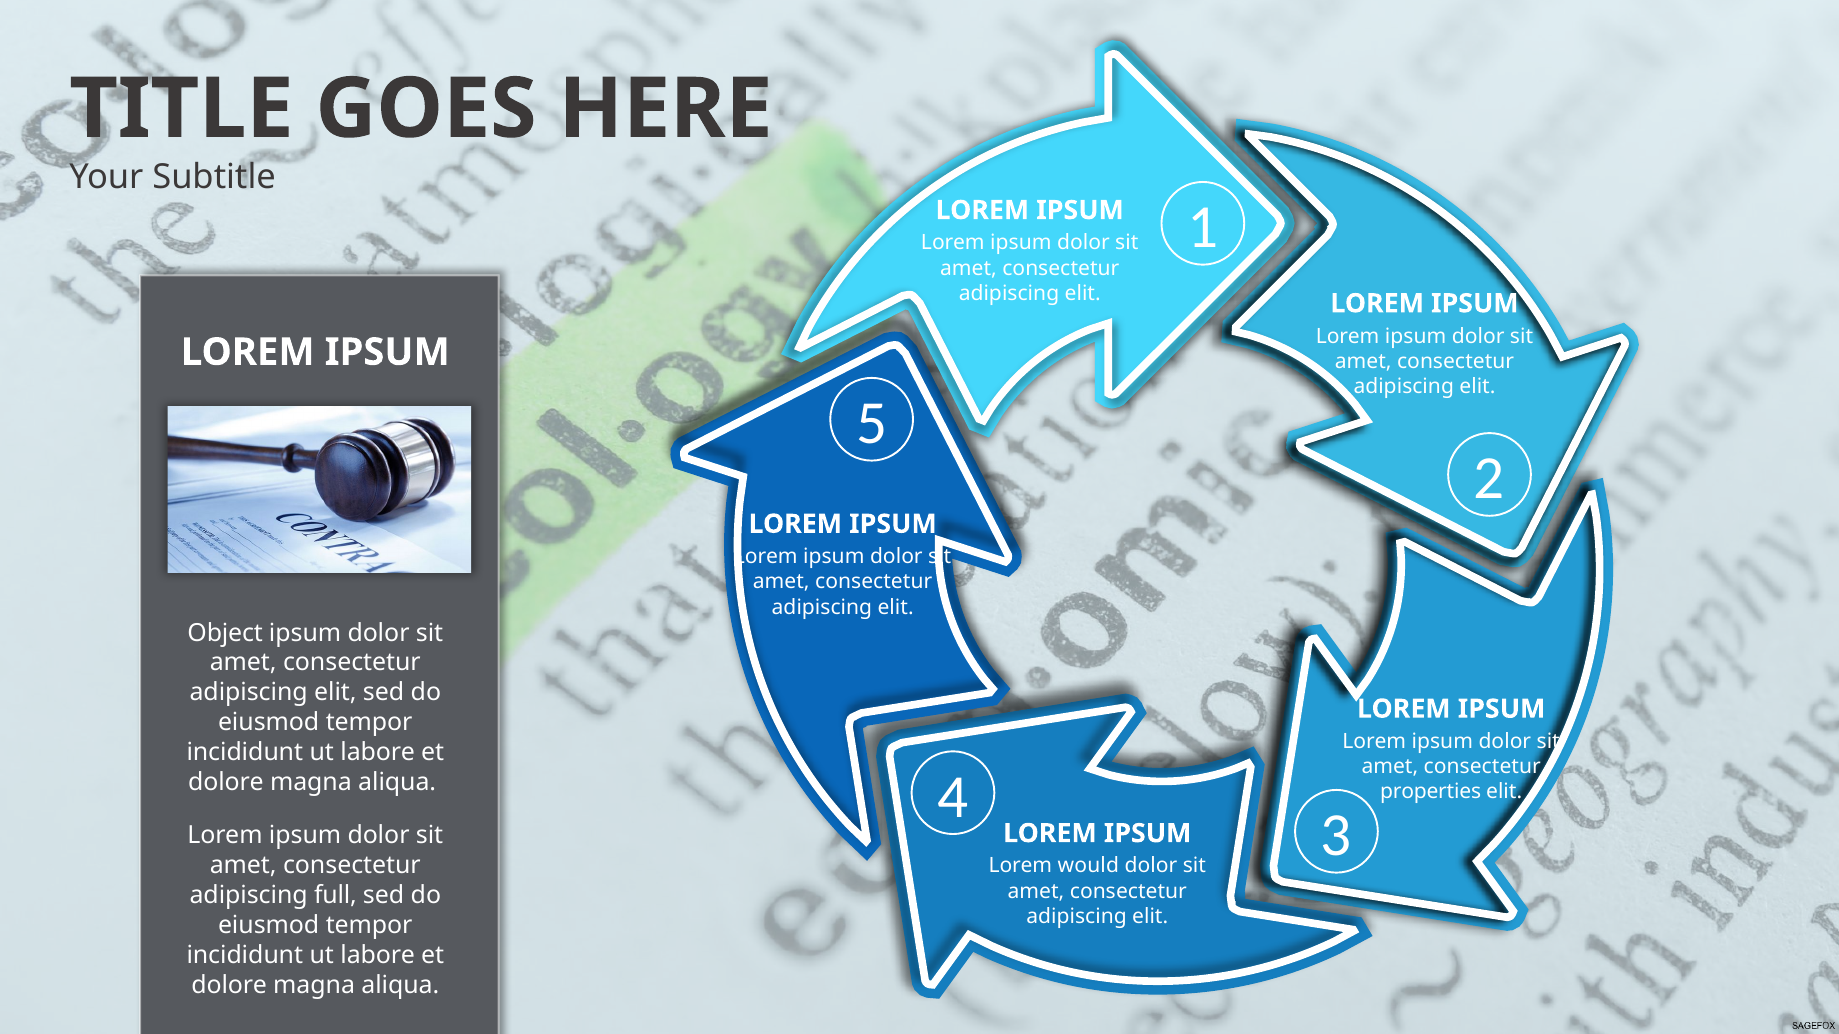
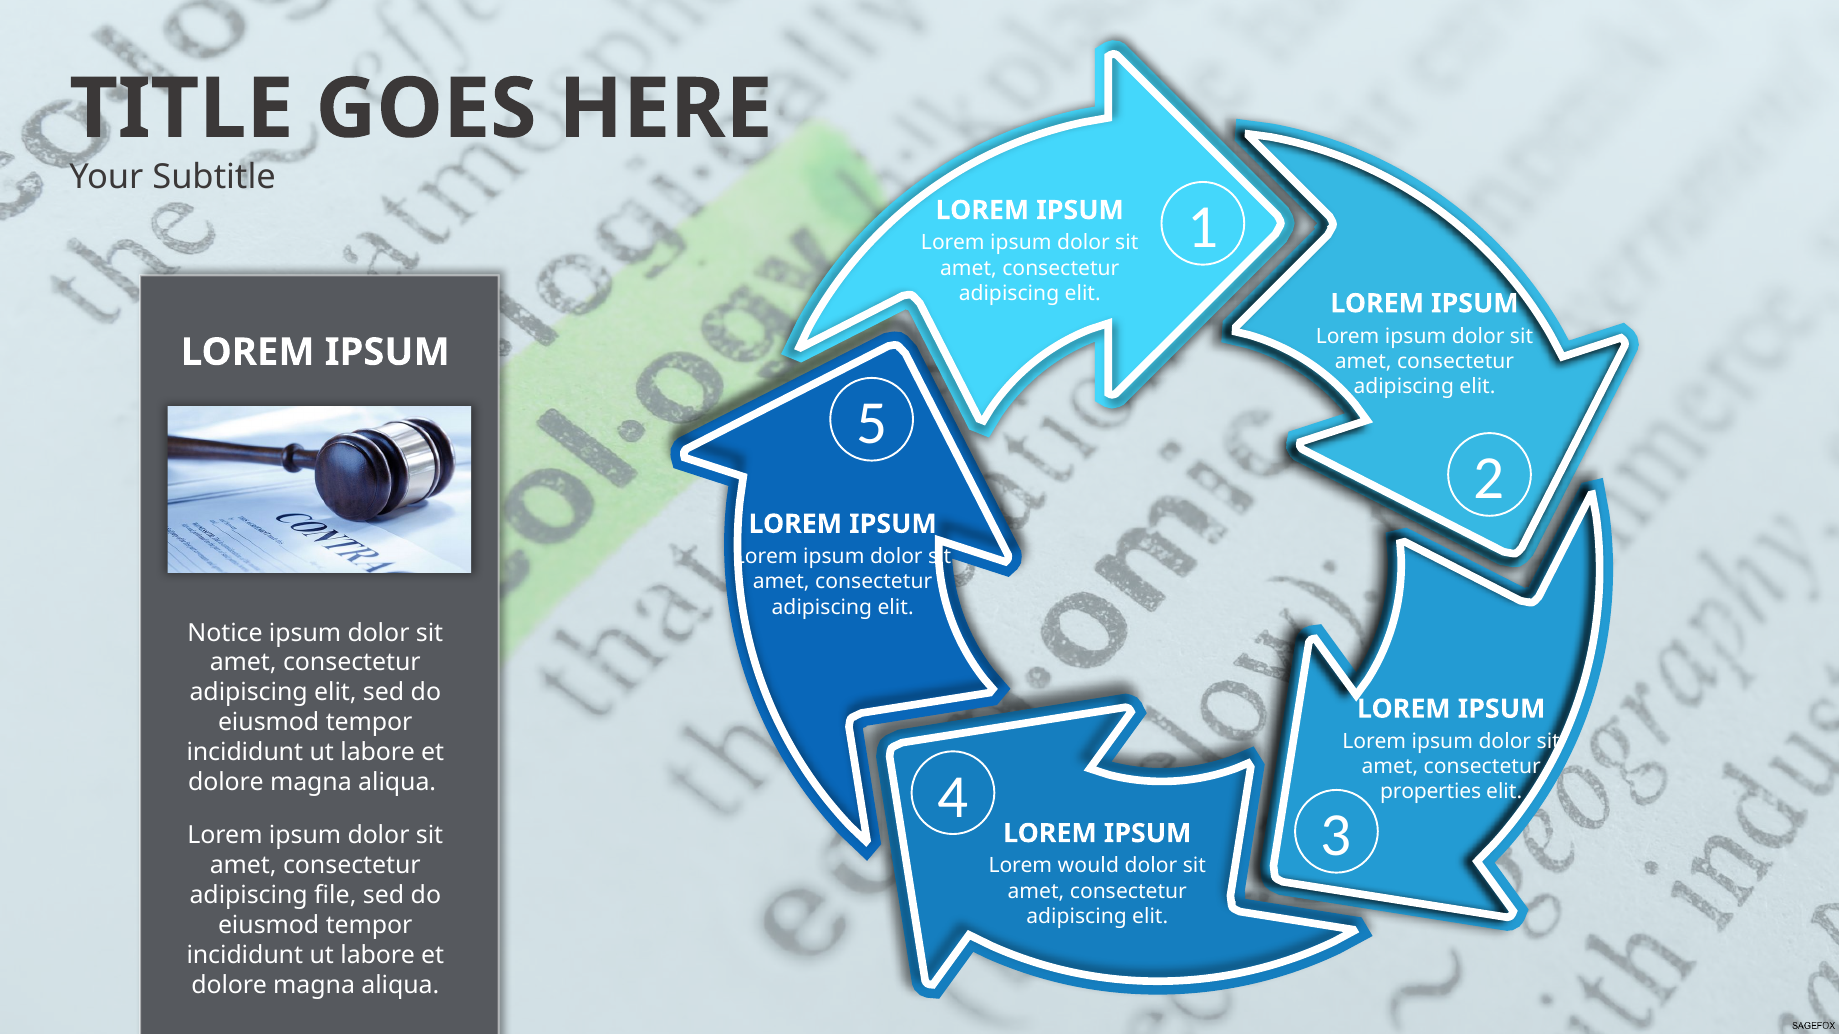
Object: Object -> Notice (225, 633)
full: full -> file (335, 896)
